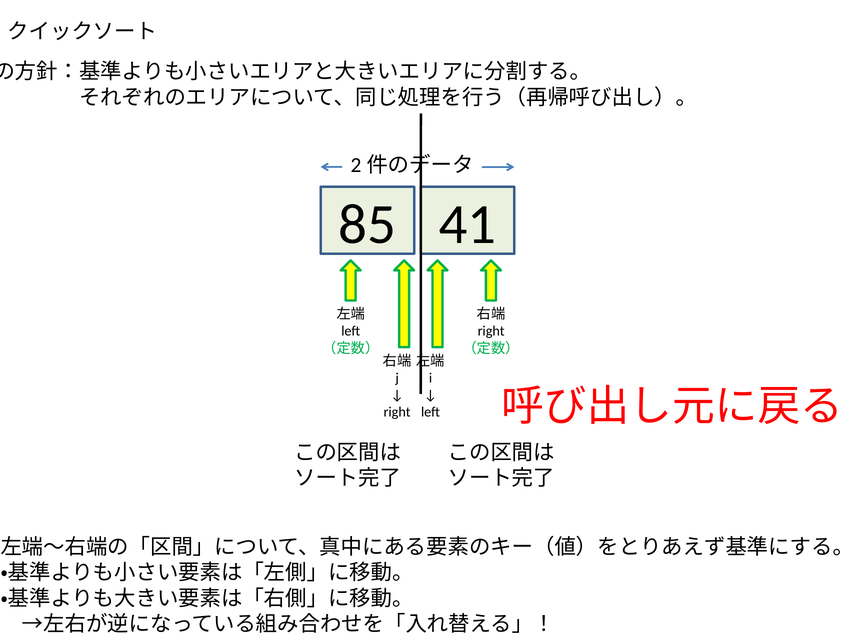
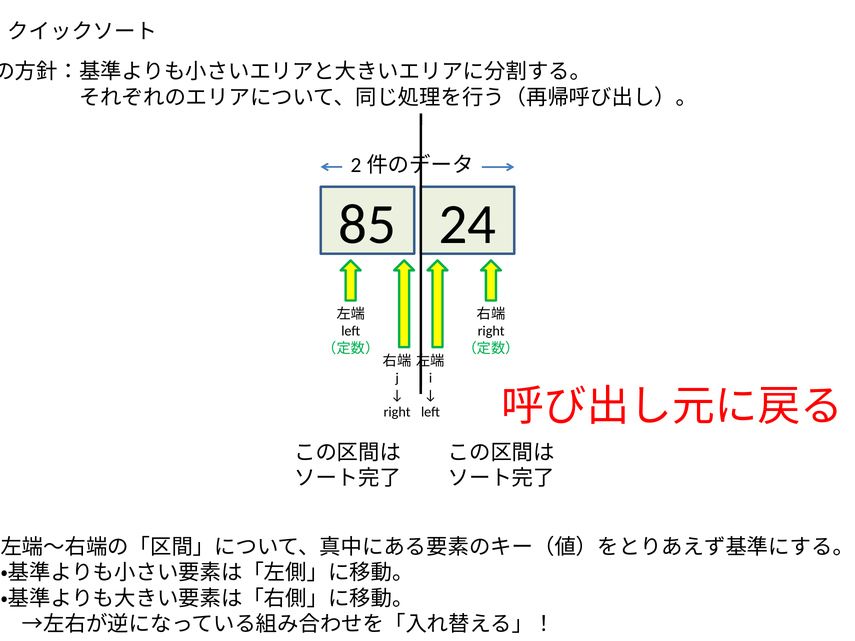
41: 41 -> 24 (467, 224)
